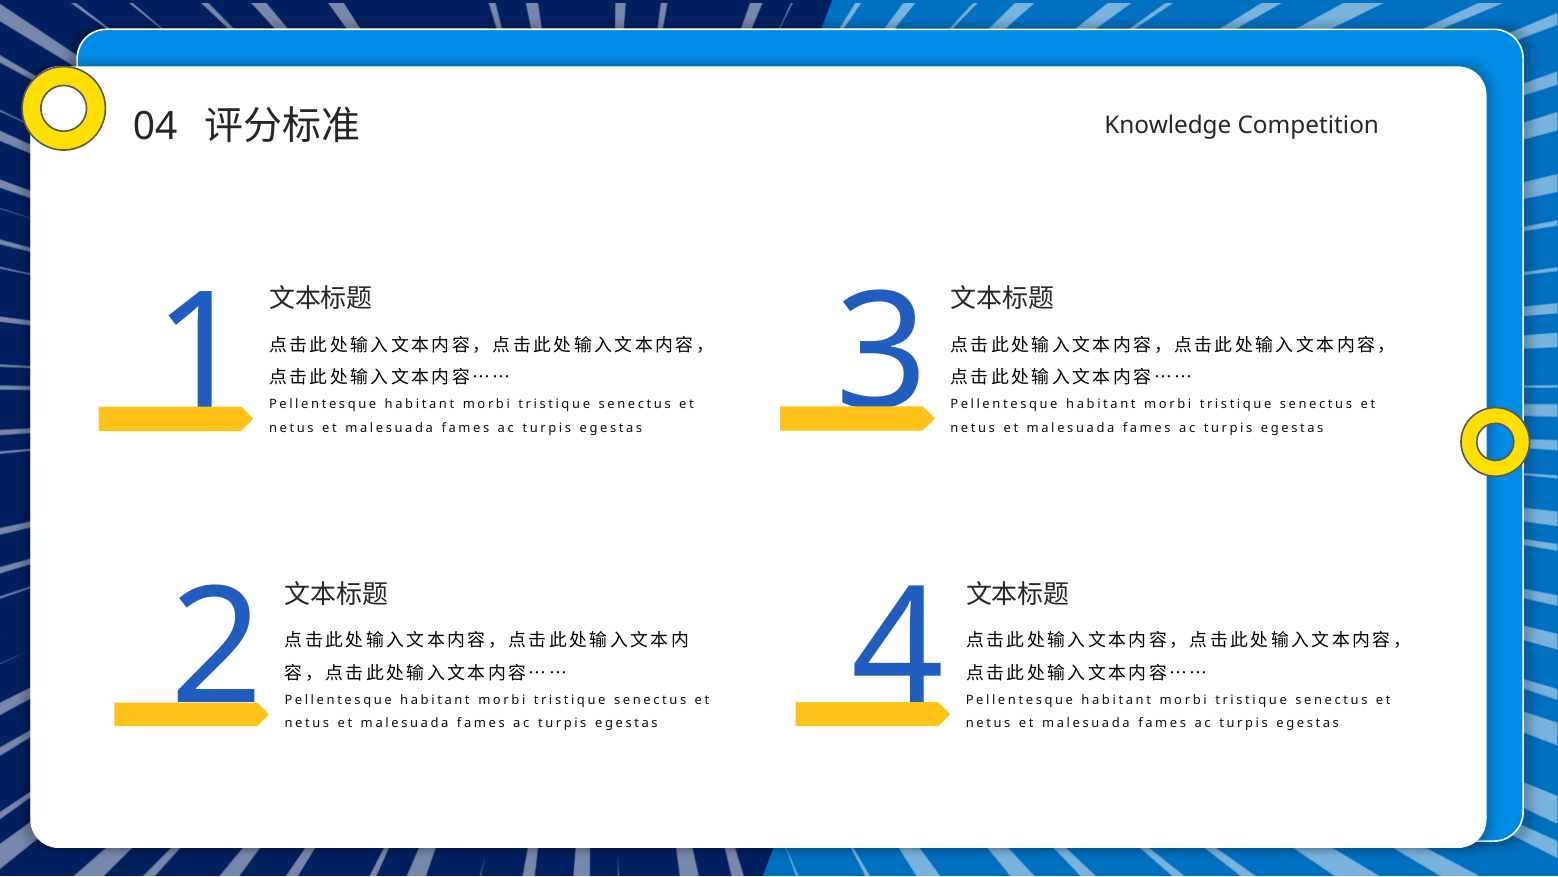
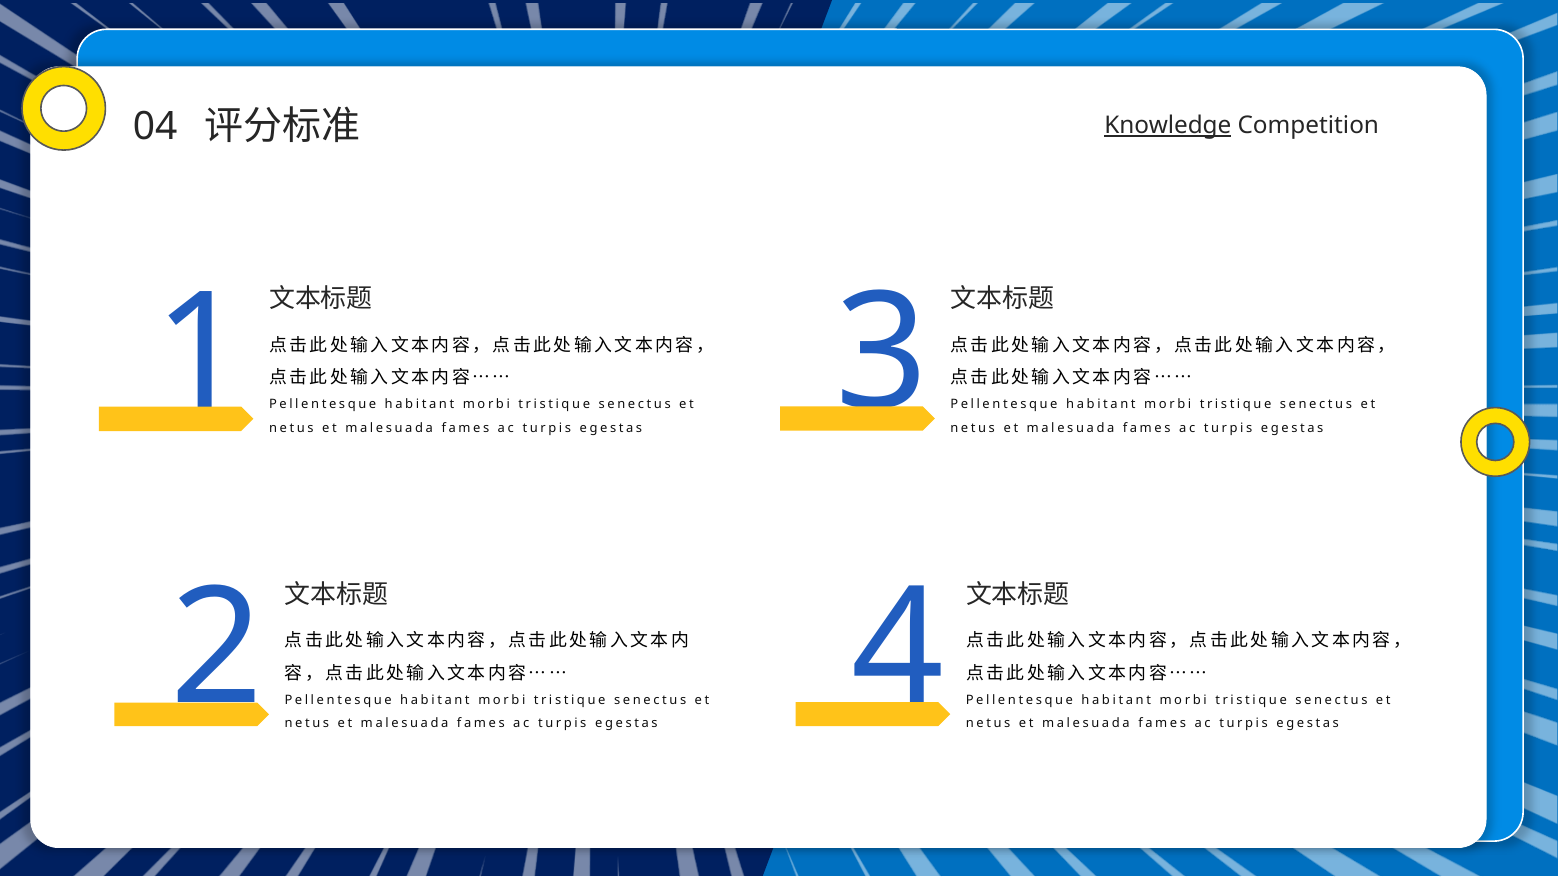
Knowledge underline: none -> present (1168, 126)
